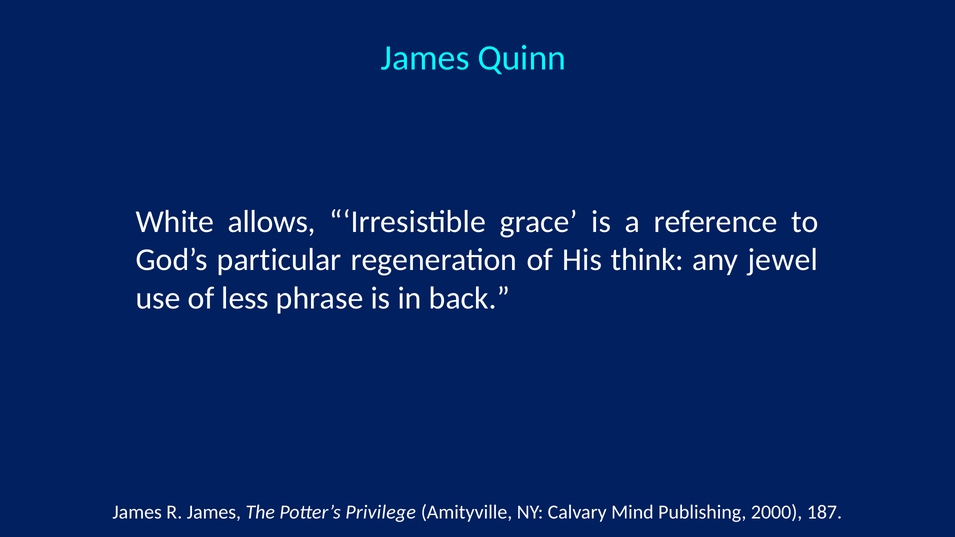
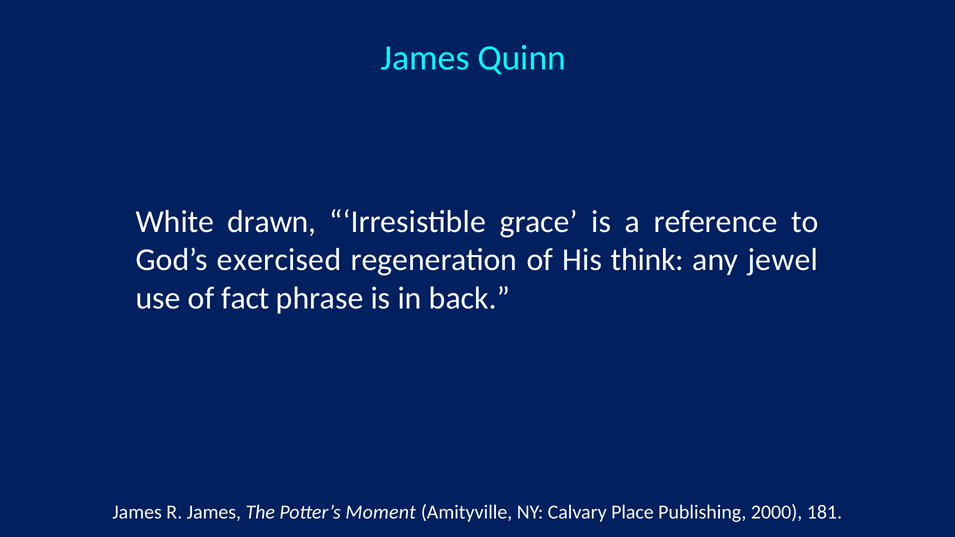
allows: allows -> drawn (272, 222)
particular: particular -> exercised (279, 260)
less: less -> fact (245, 298)
Privilege: Privilege -> Moment (381, 512)
Mind: Mind -> Place (632, 512)
187: 187 -> 181 (824, 512)
